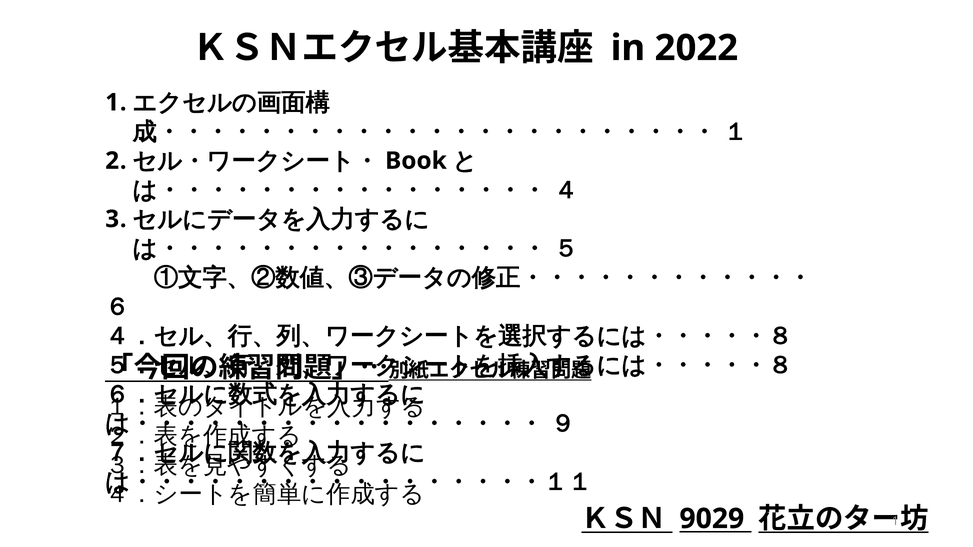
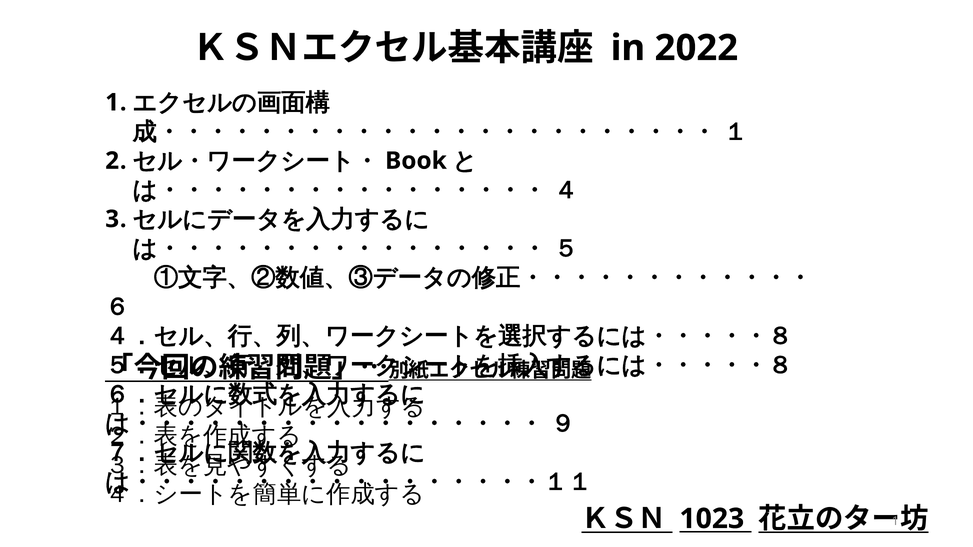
9029: 9029 -> 1023 (712, 519)
